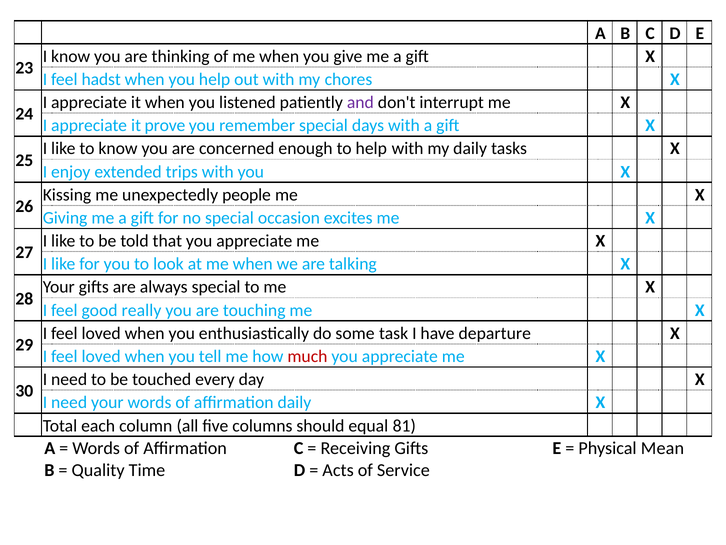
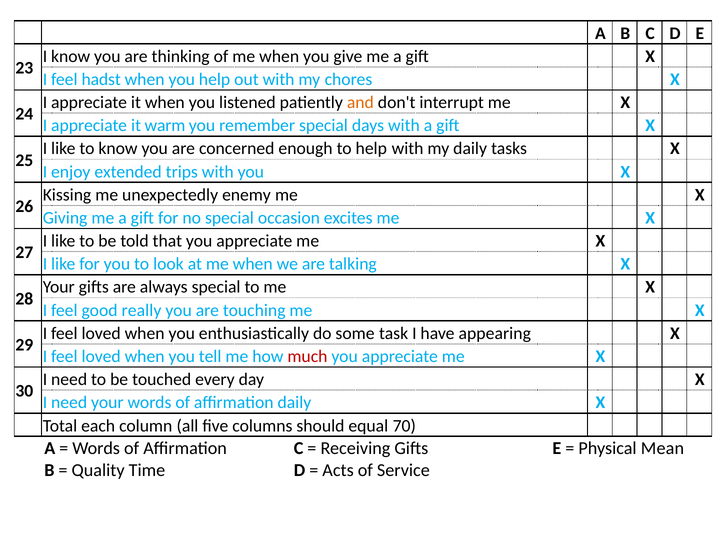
and colour: purple -> orange (360, 102)
prove: prove -> warm (165, 125)
people: people -> enemy (246, 195)
departure: departure -> appearing (495, 333)
81: 81 -> 70 (404, 425)
